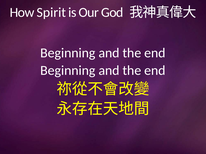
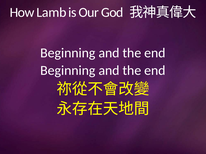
Spirit: Spirit -> Lamb (51, 13)
